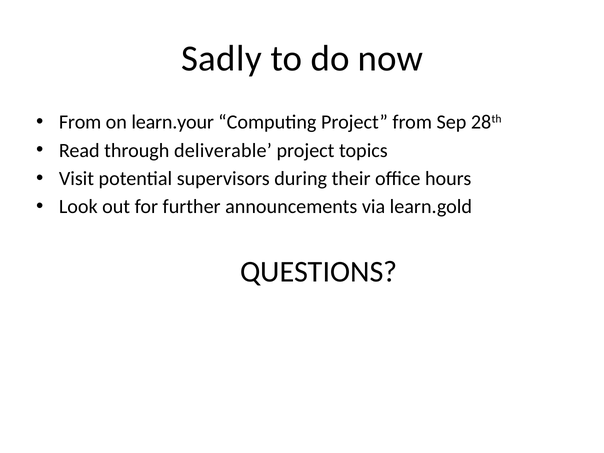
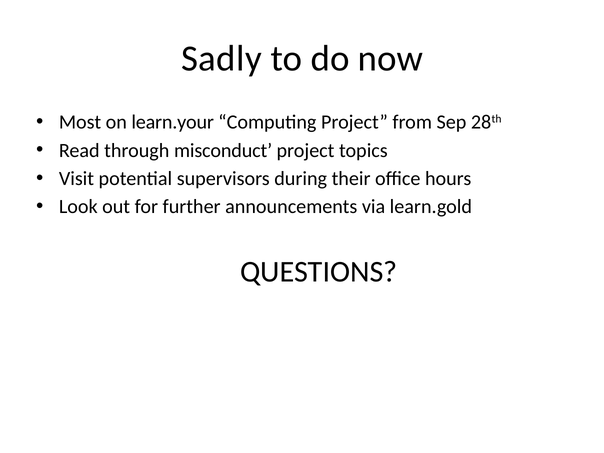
From: From -> Most (80, 122)
deliverable: deliverable -> misconduct (223, 150)
